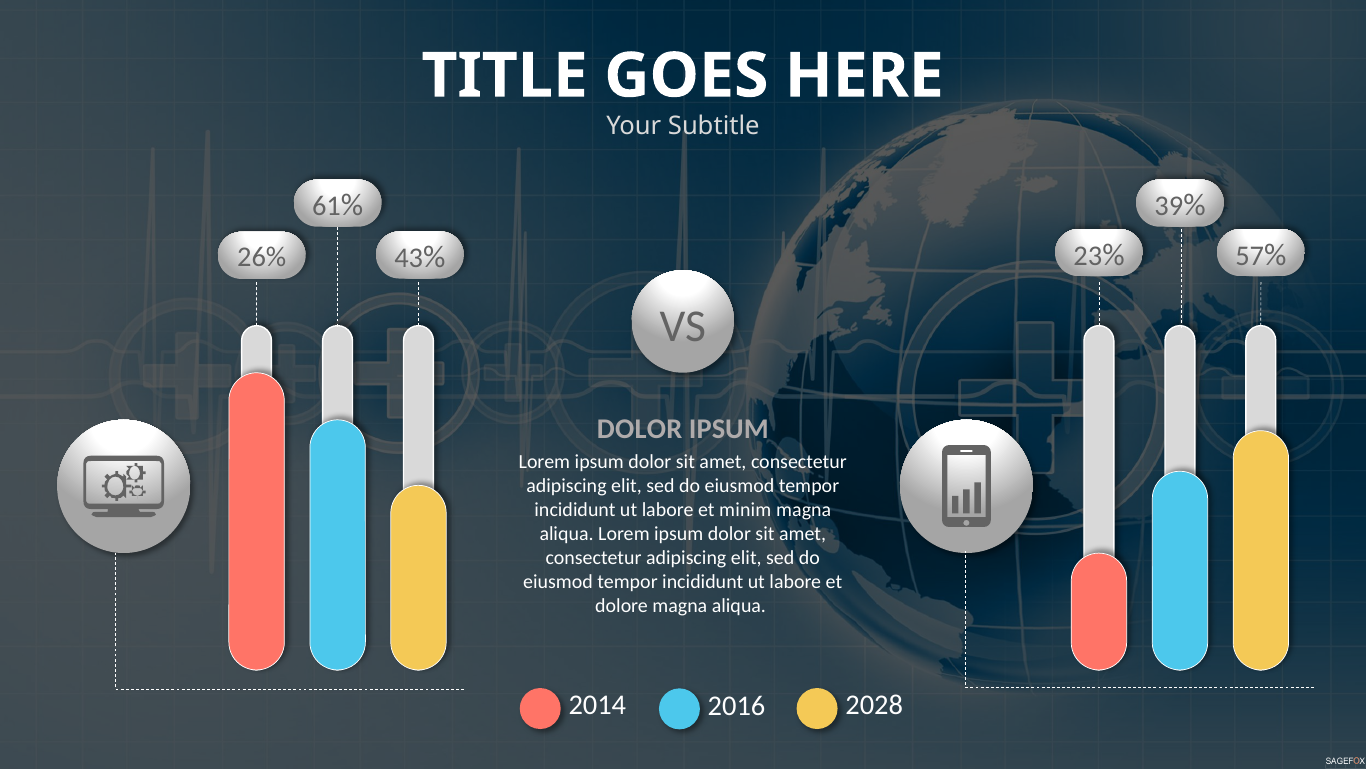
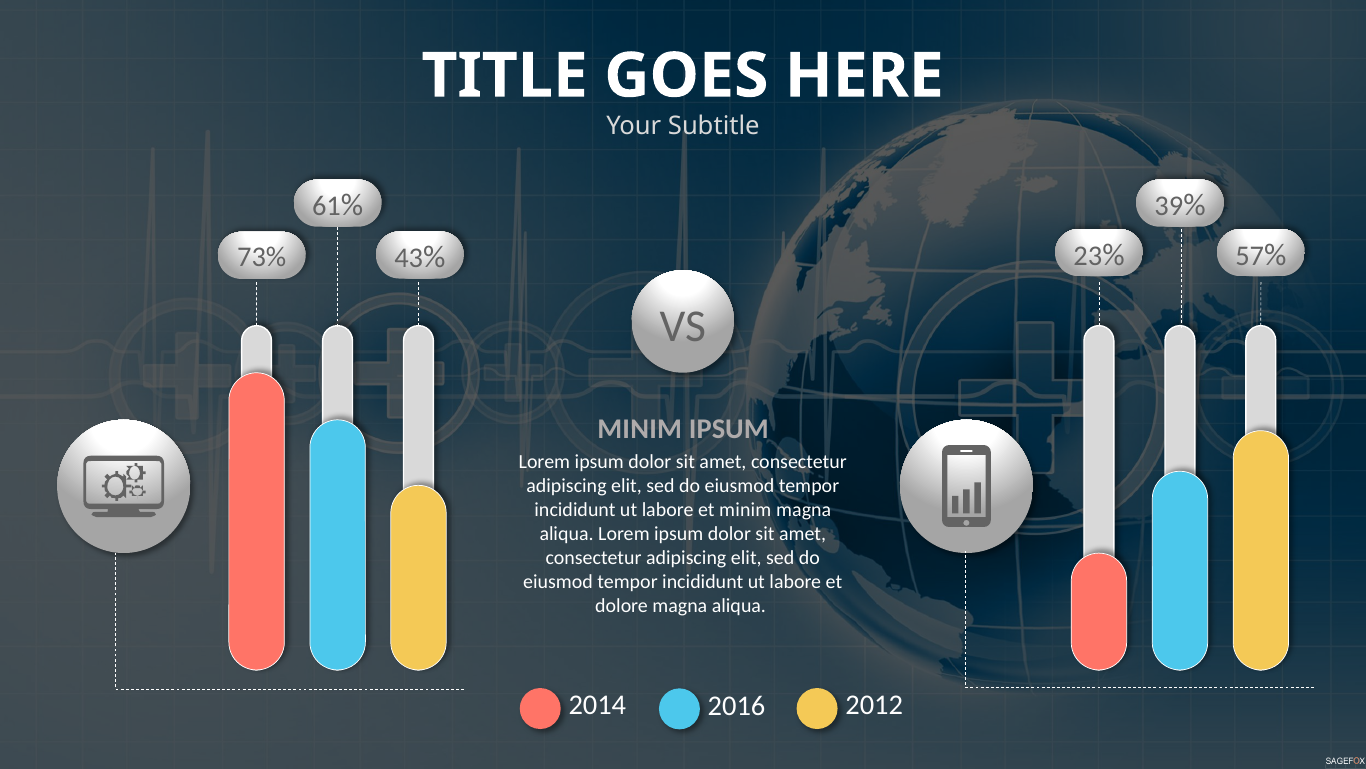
26%: 26% -> 73% (262, 257)
DOLOR: DOLOR -> MINIM (640, 429)
2028: 2028 -> 2012 (874, 705)
